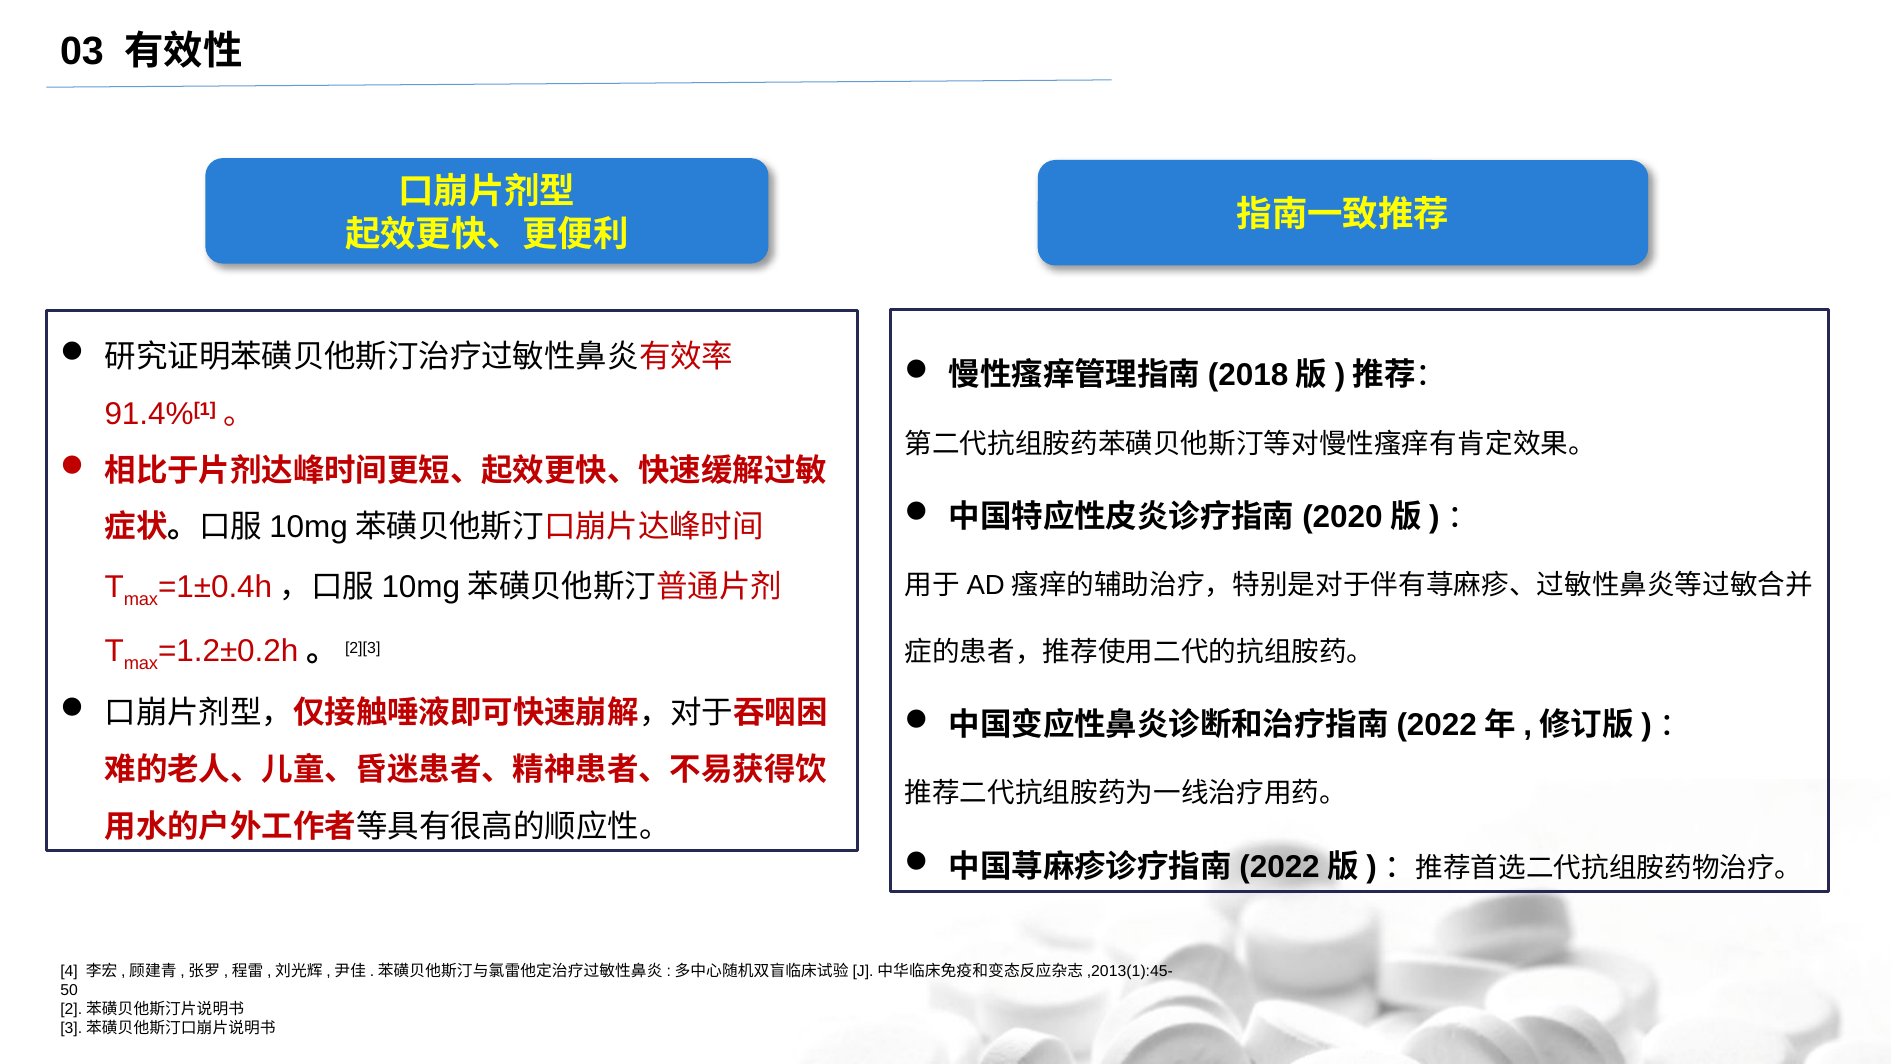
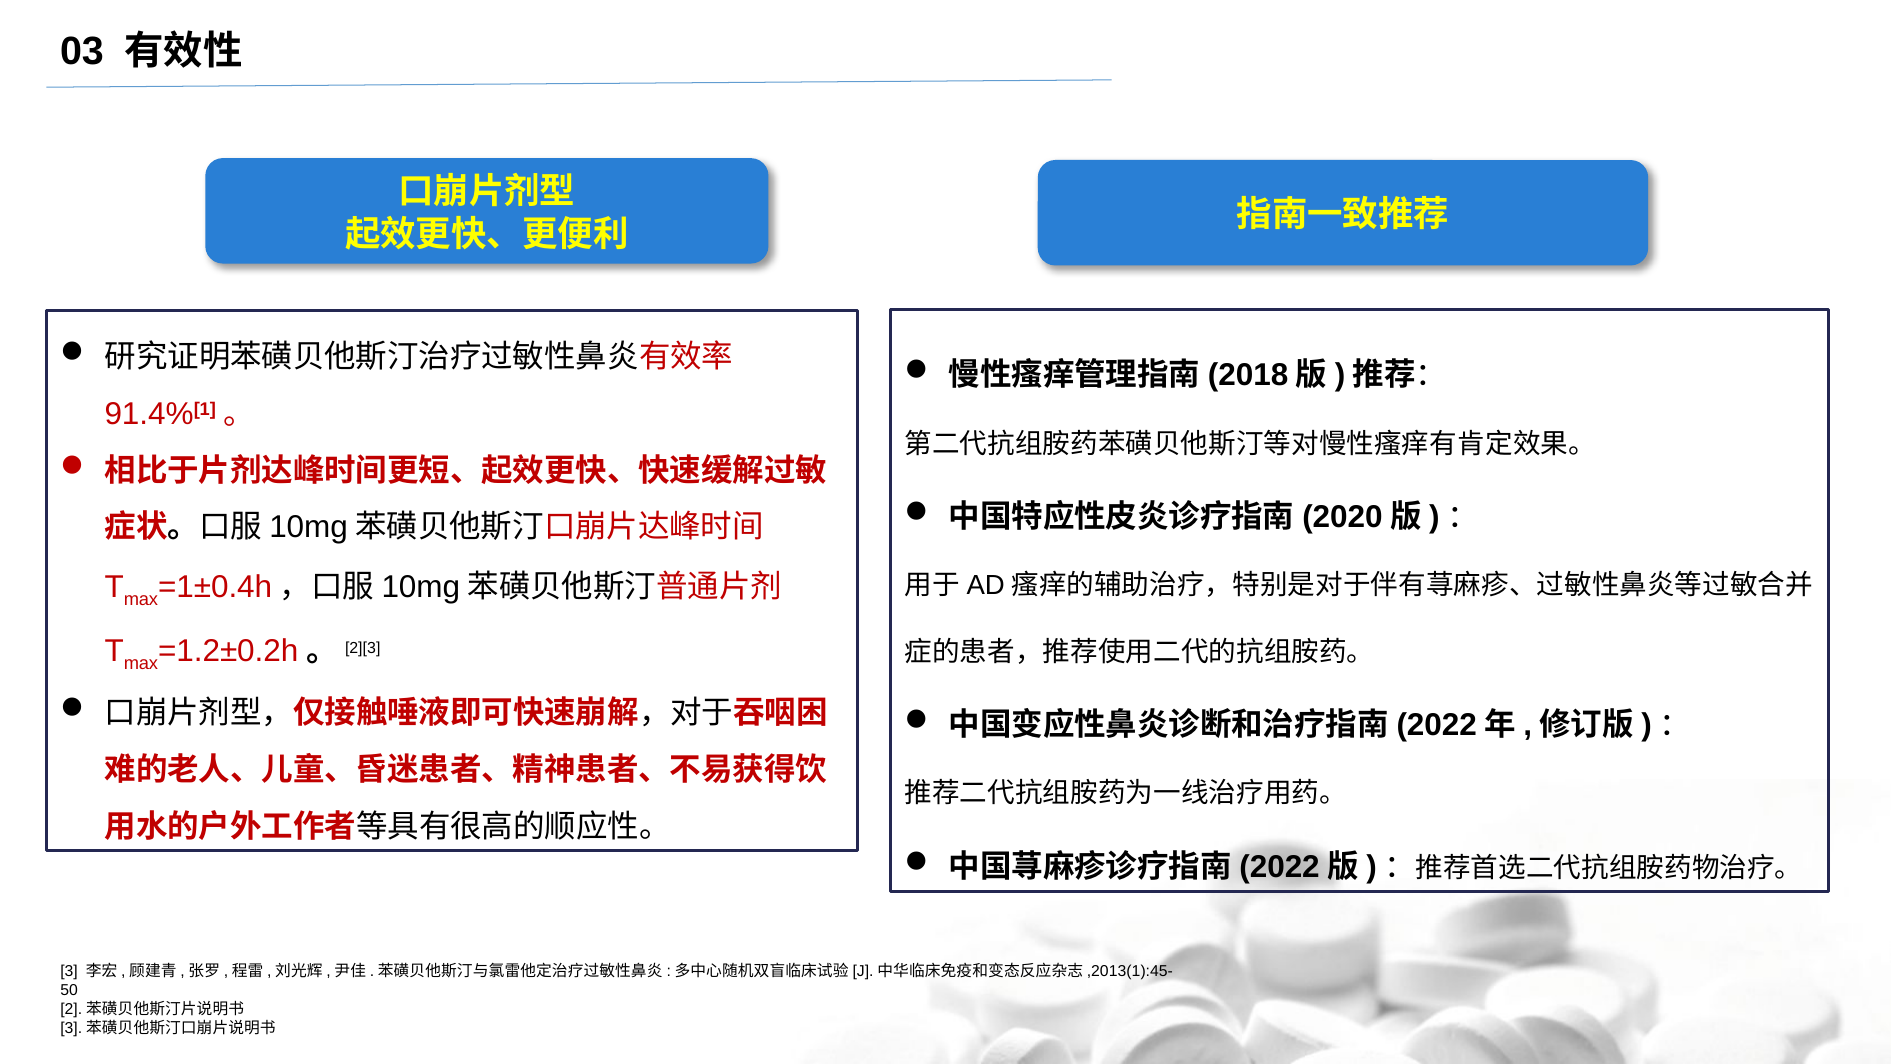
4: 4 -> 3 (69, 971)
